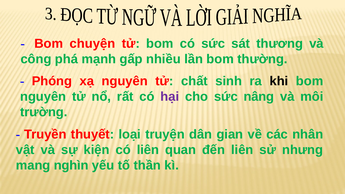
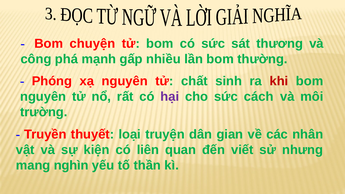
khi colour: black -> red (279, 81)
nâng: nâng -> cách (259, 97)
đến liên: liên -> viết (242, 150)
